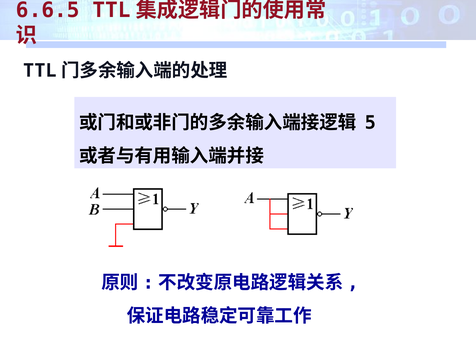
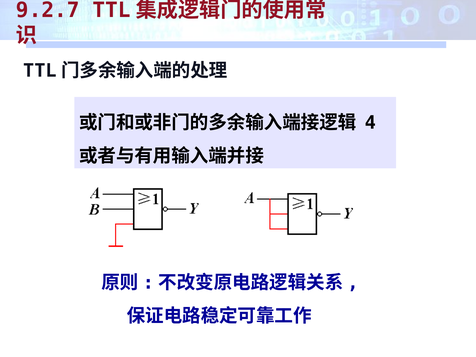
6.6.5: 6.6.5 -> 9.2.7 (48, 10)
5: 5 -> 4 (370, 123)
